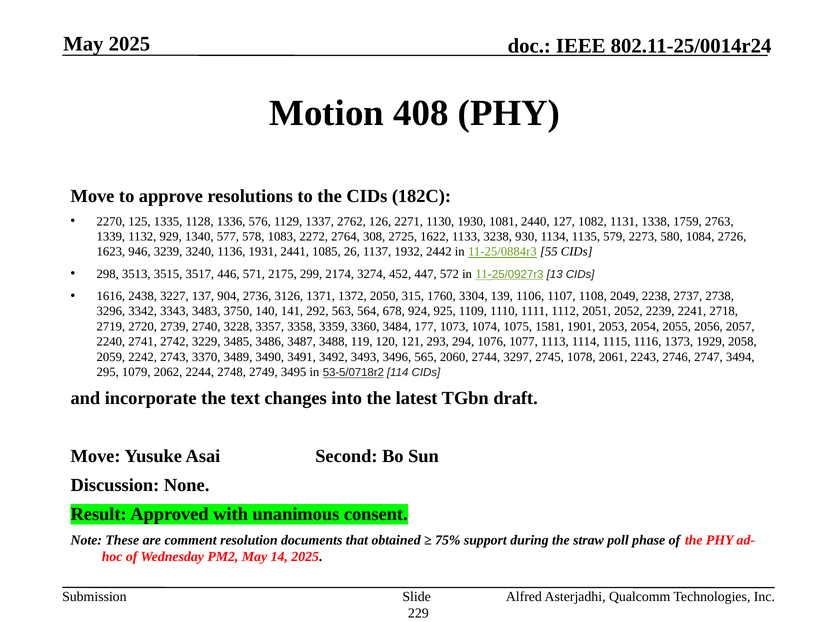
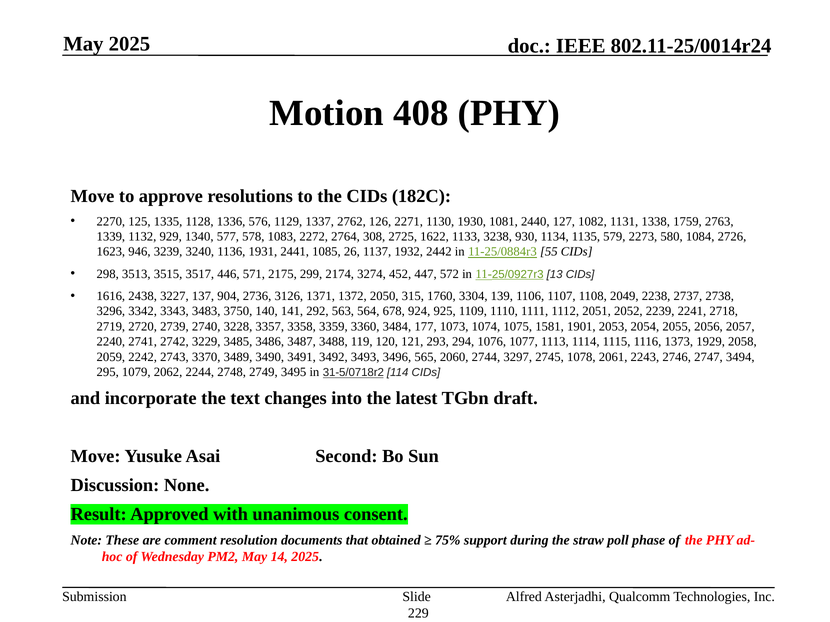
53-5/0718r2: 53-5/0718r2 -> 31-5/0718r2 (353, 373)
